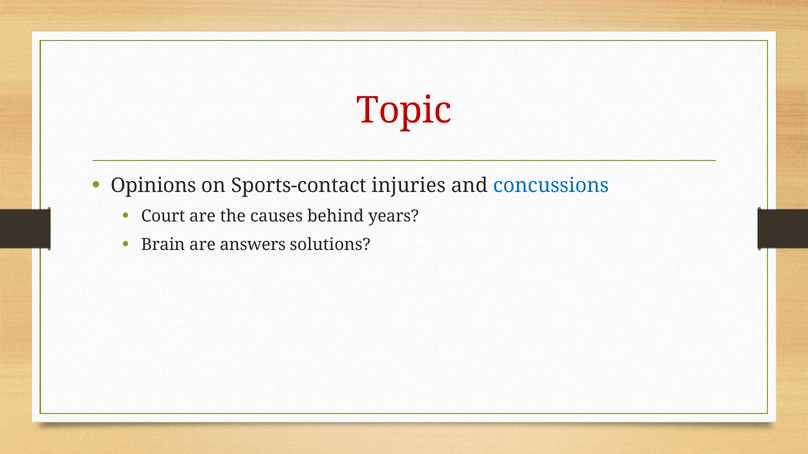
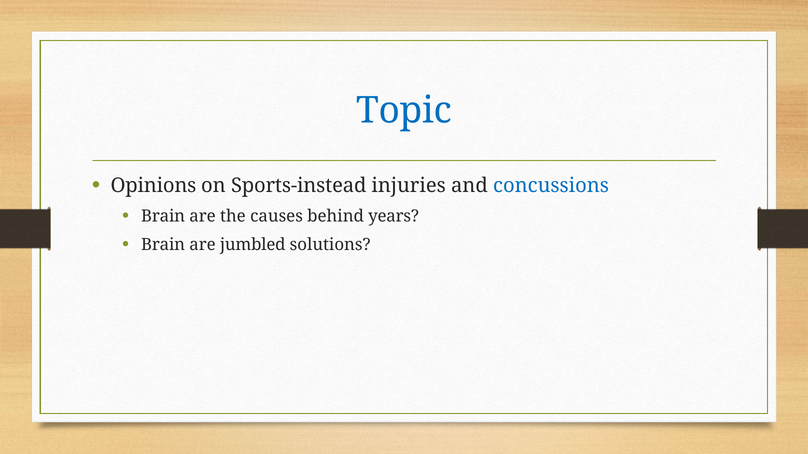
Topic colour: red -> blue (404, 111)
Sports-contact: Sports-contact -> Sports-instead (299, 186)
Court: Court -> Brain (163, 216)
answers: answers -> jumbled (253, 245)
